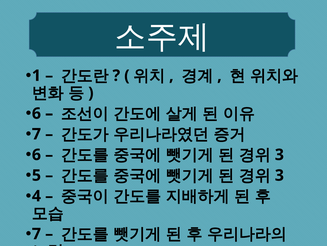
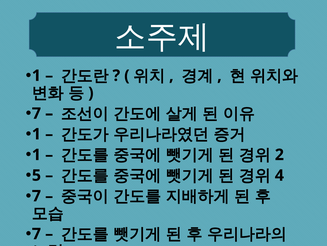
6: 6 -> 7 (36, 113)
7: 7 -> 1 (36, 134)
6: 6 -> 1 (36, 154)
3: 3 -> 2 (279, 154)
3: 3 -> 4 (279, 175)
4: 4 -> 7 (36, 196)
